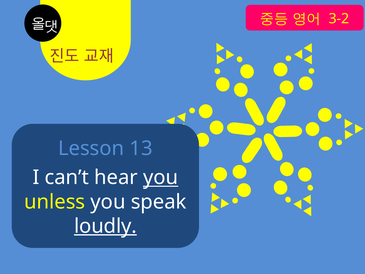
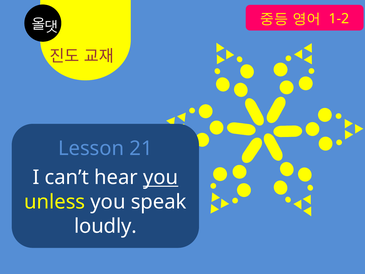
3-2: 3-2 -> 1-2 (339, 19)
13: 13 -> 21 (141, 148)
loudly underline: present -> none (105, 226)
